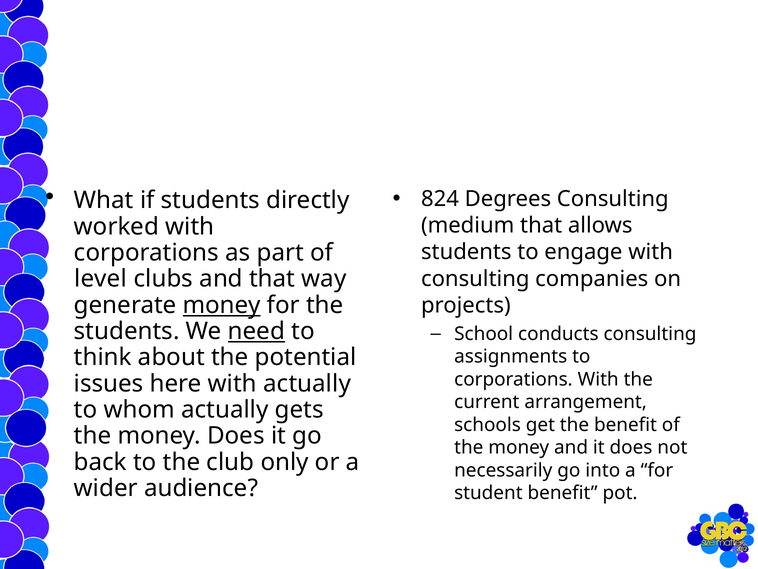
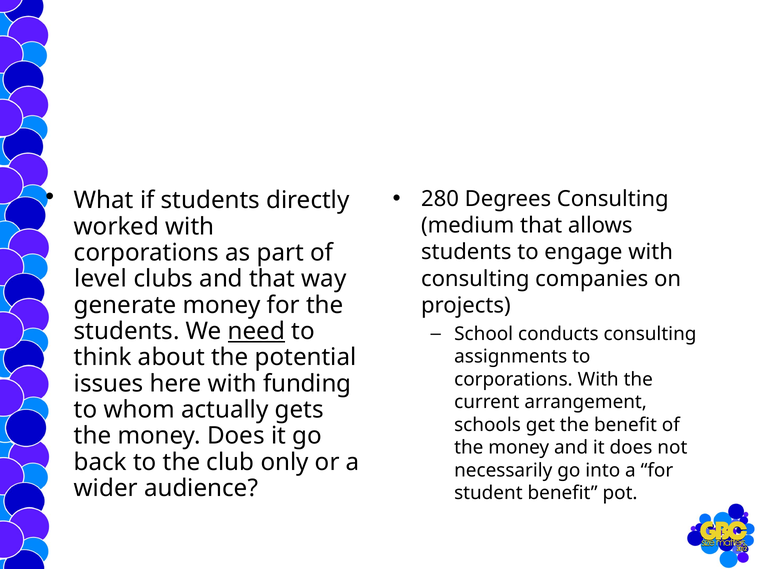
824: 824 -> 280 (440, 199)
money underline: present -> none (222, 305)
with actually: actually -> funding (307, 383)
